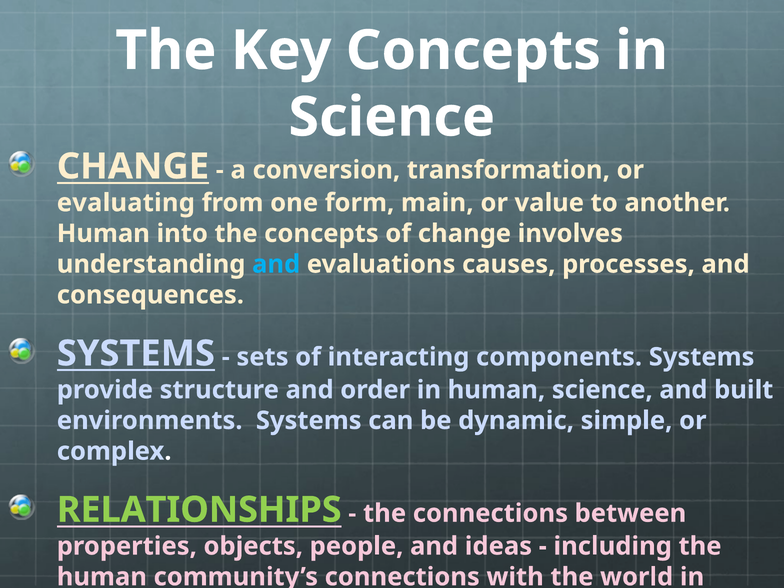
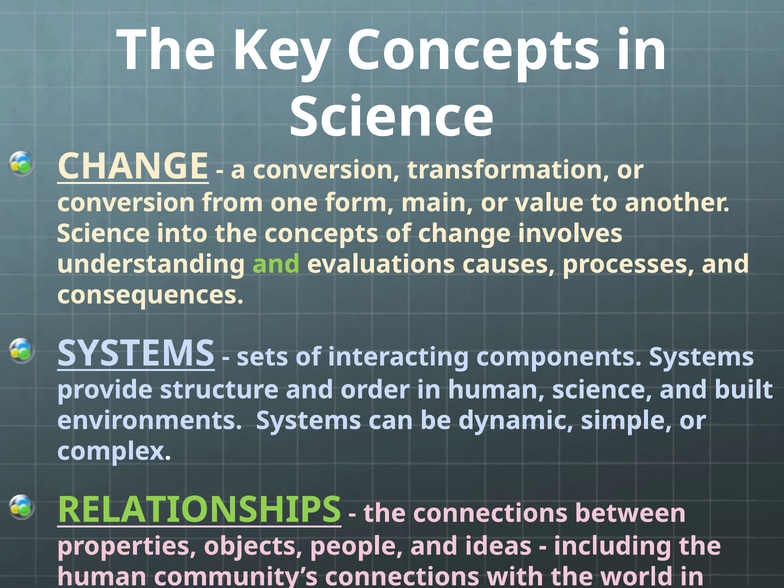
evaluating: evaluating -> conversion (126, 203)
Human: Human -> Science (103, 234)
and colour: light blue -> light green (276, 264)
